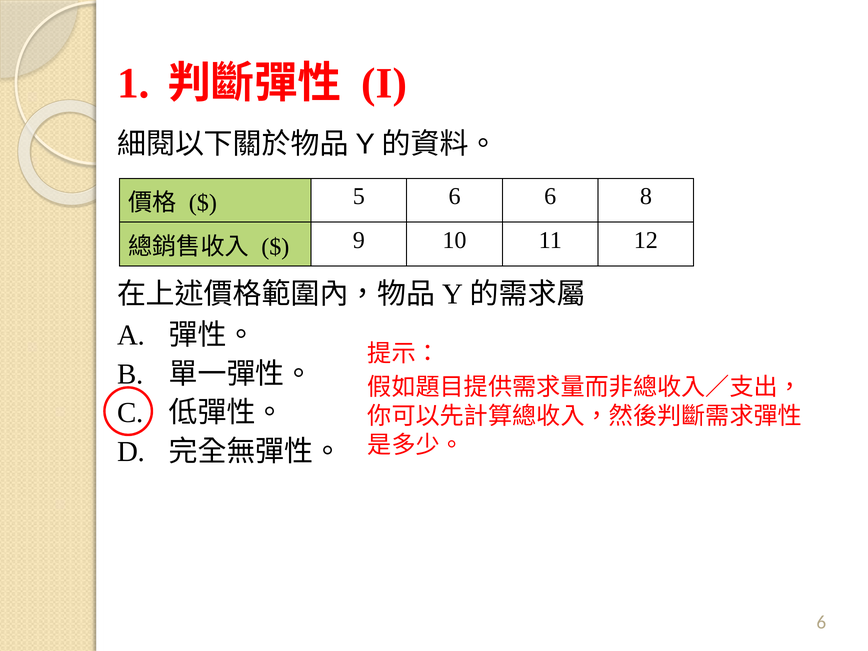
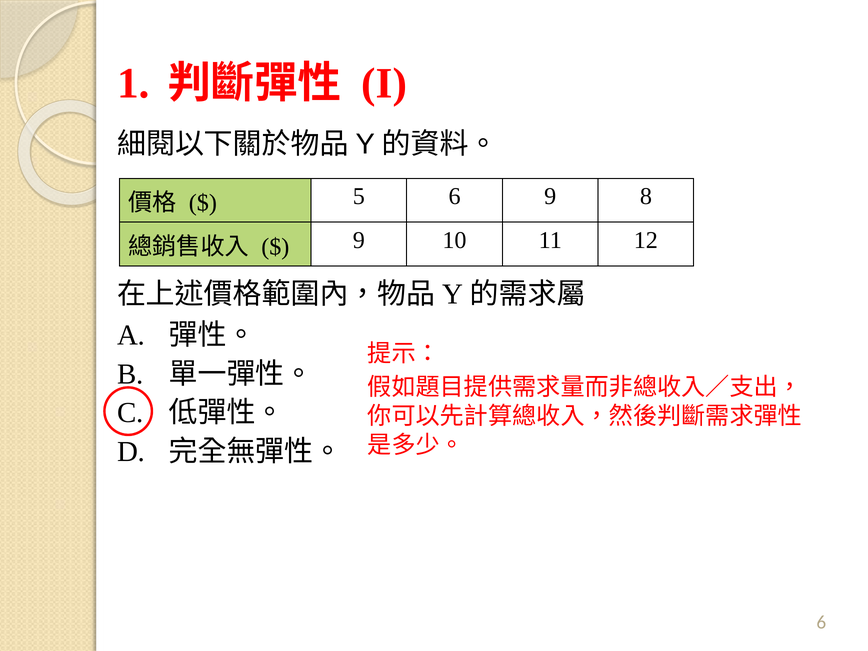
6 6: 6 -> 9 (550, 196)
